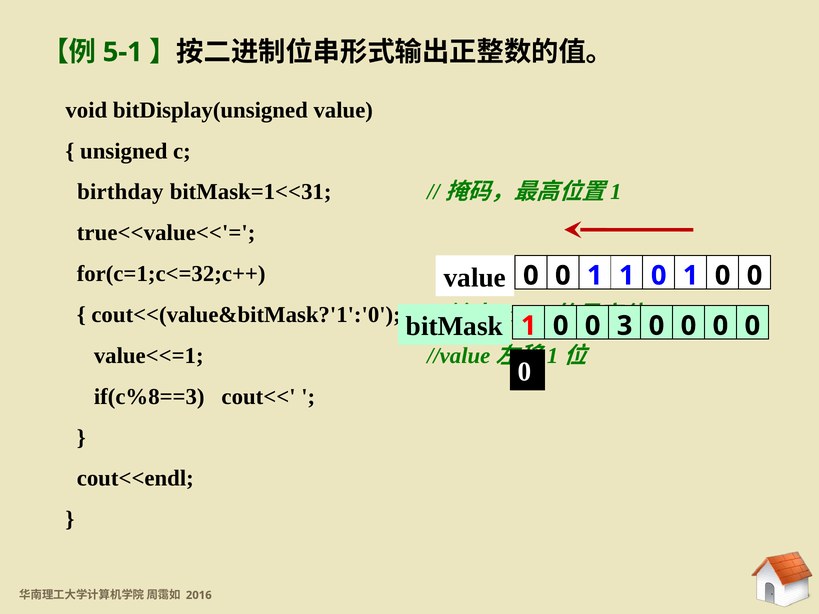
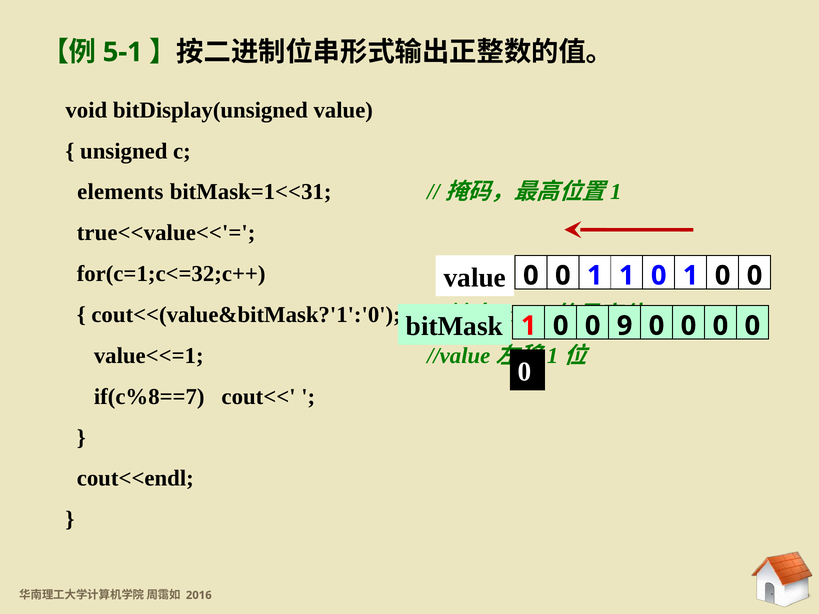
birthday: birthday -> elements (120, 192)
3: 3 -> 9 (625, 326)
if(c%8==3: if(c%8==3 -> if(c%8==7 (149, 397)
